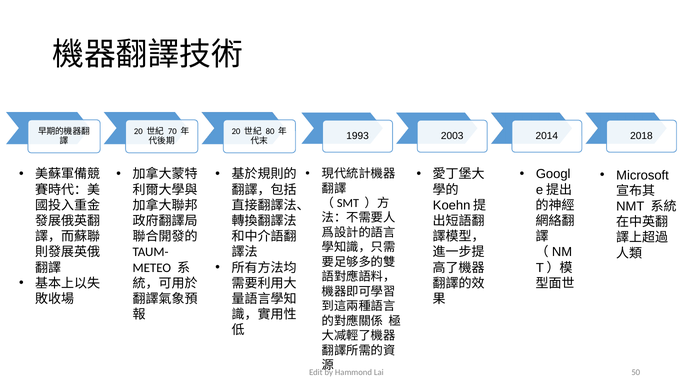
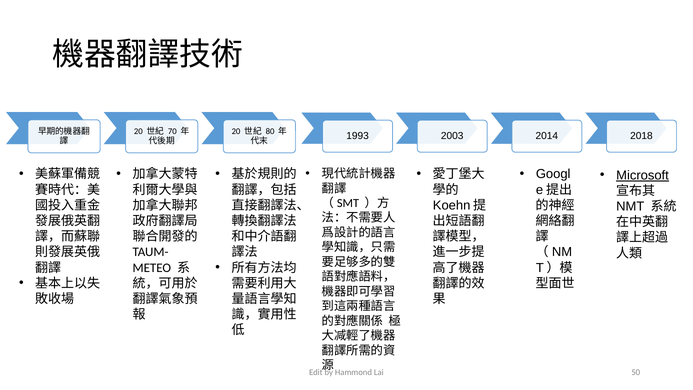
Microsoft underline: none -> present (643, 175)
